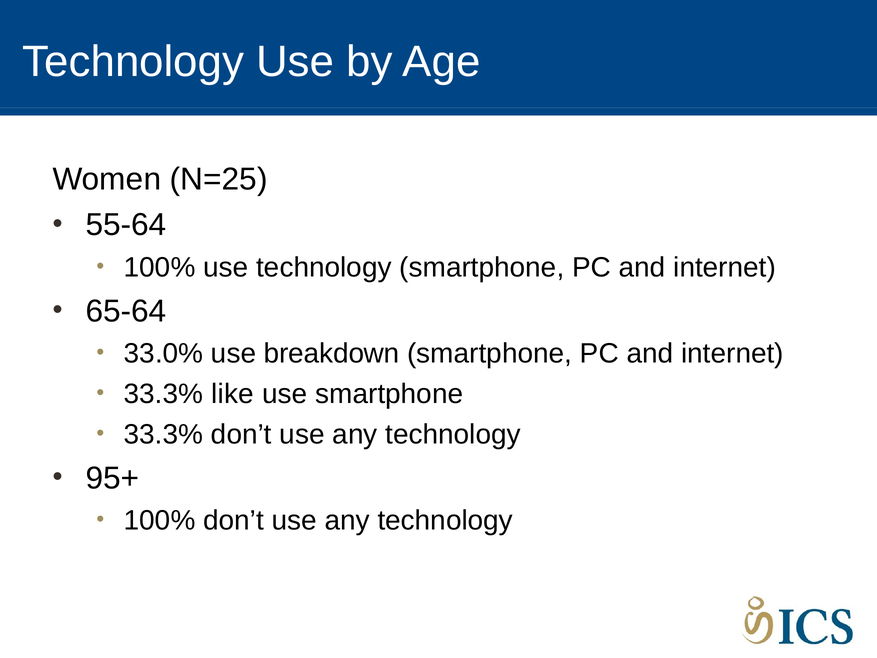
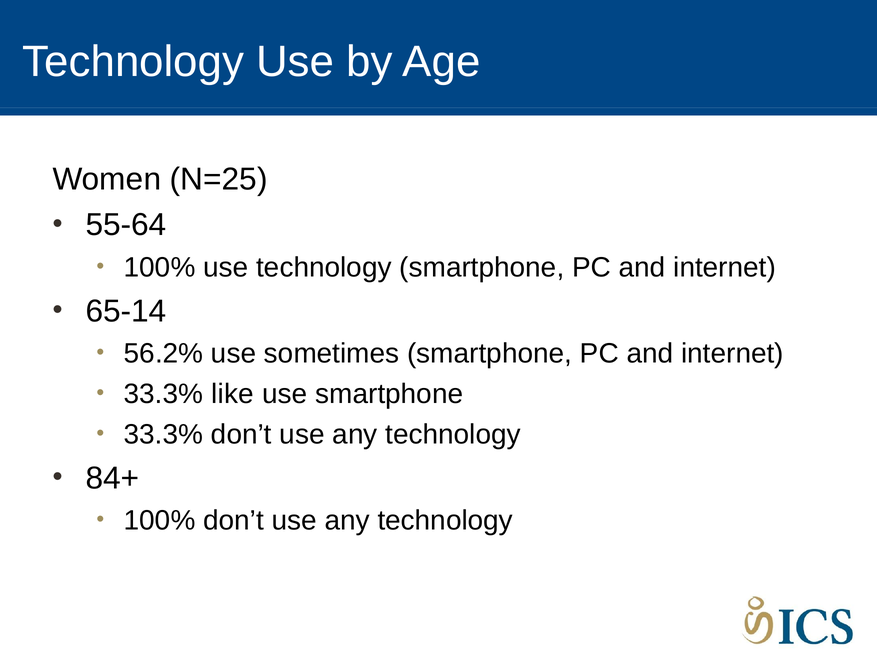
65-64: 65-64 -> 65-14 (126, 311)
33.0%: 33.0% -> 56.2% (164, 353)
breakdown: breakdown -> sometimes (332, 353)
95+: 95+ -> 84+ (112, 478)
